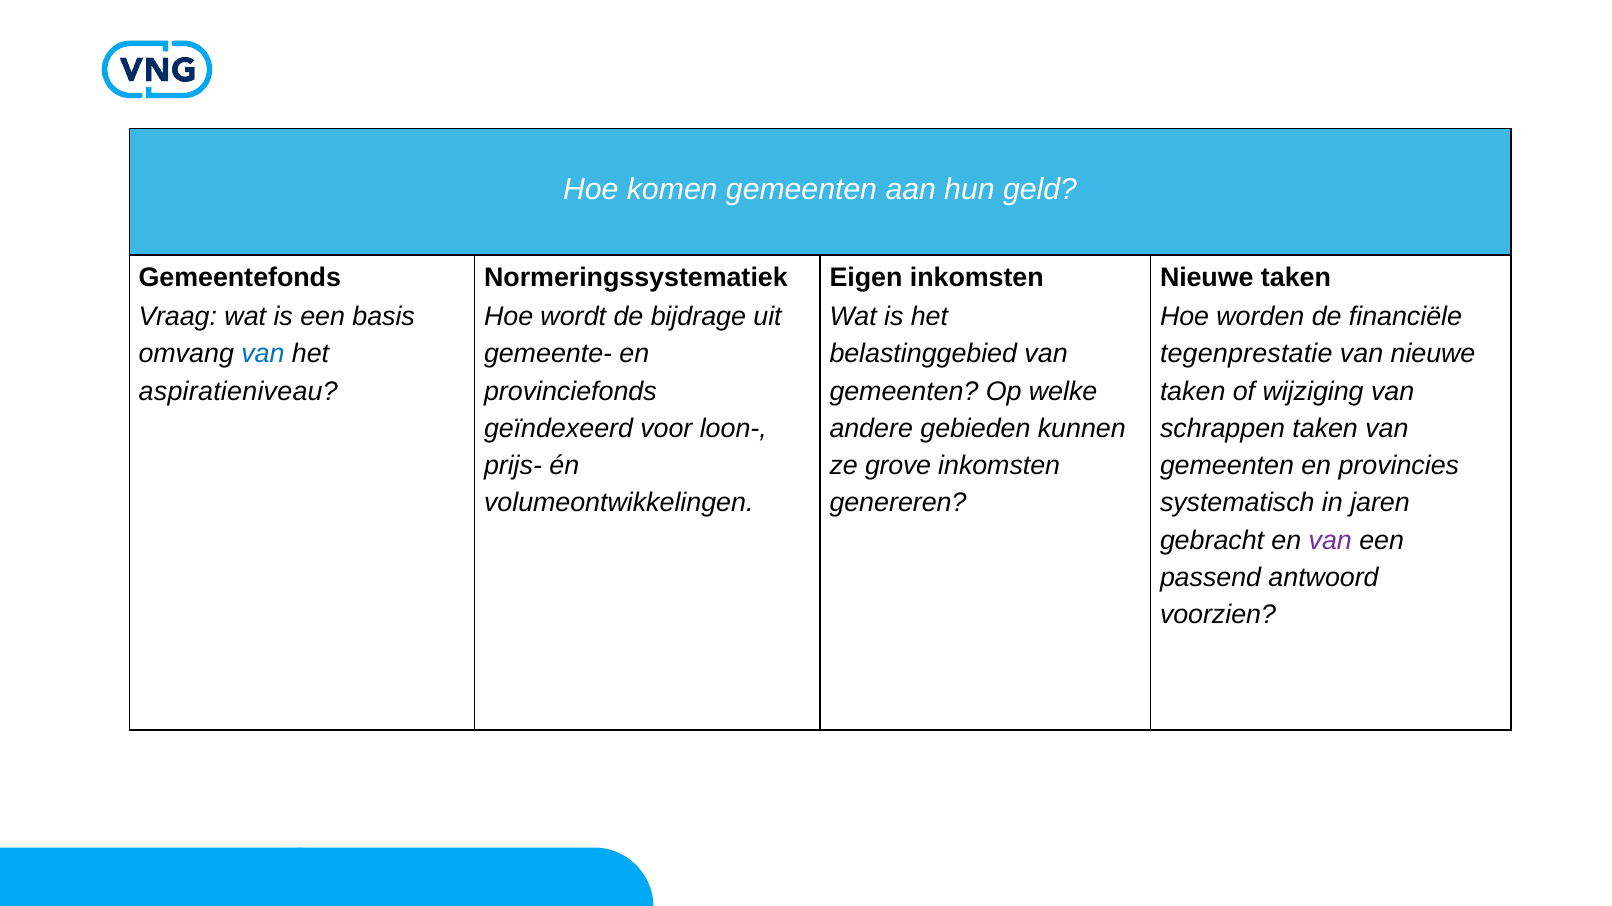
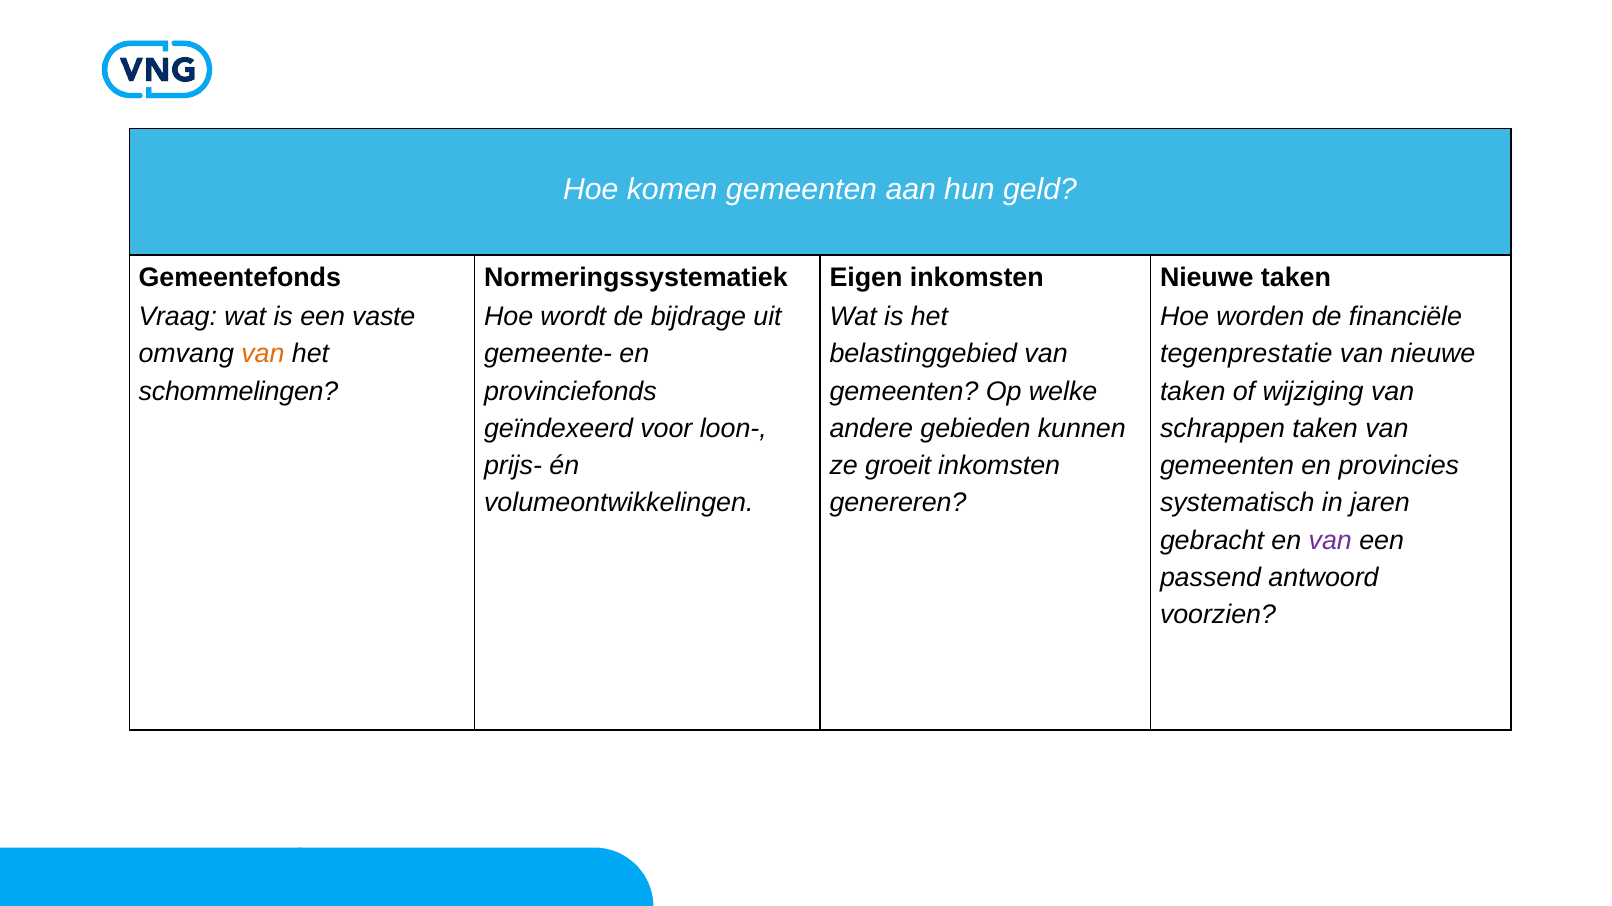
basis: basis -> vaste (384, 317)
van colour: blue -> orange (263, 354)
aspiratieniveau: aspiratieniveau -> schommelingen (239, 392)
grove: grove -> groeit (898, 466)
